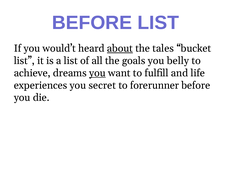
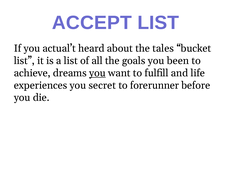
BEFORE: BEFORE -> ACCEPT (92, 23)
would’t: would’t -> actual’t (59, 48)
about underline: present -> none (120, 48)
belly: belly -> been (178, 61)
